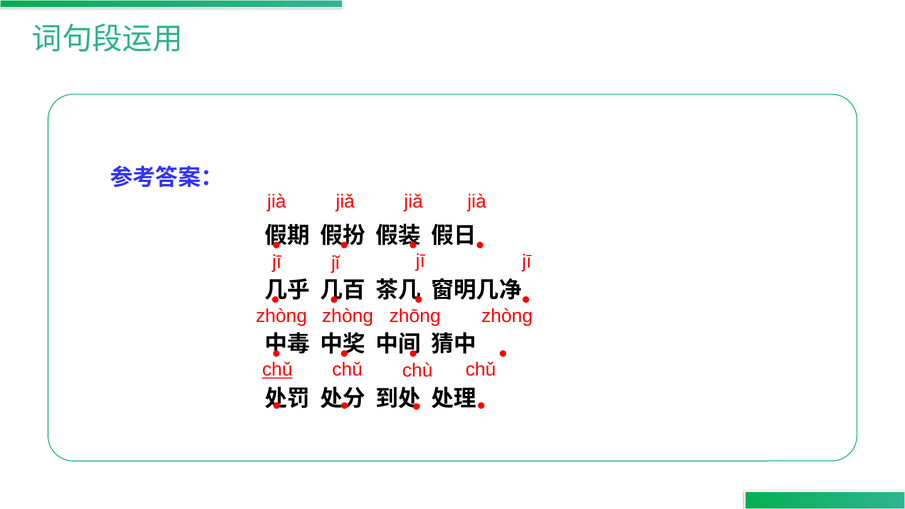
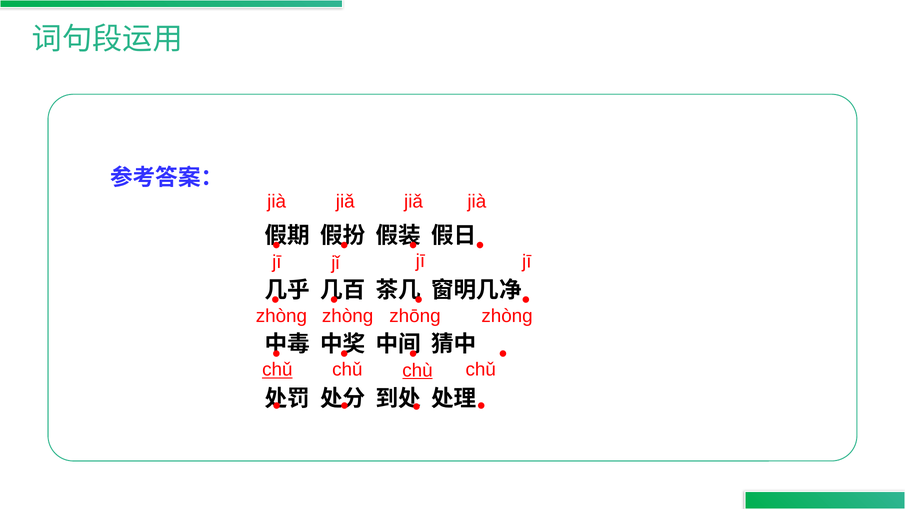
chù underline: none -> present (417, 371)
